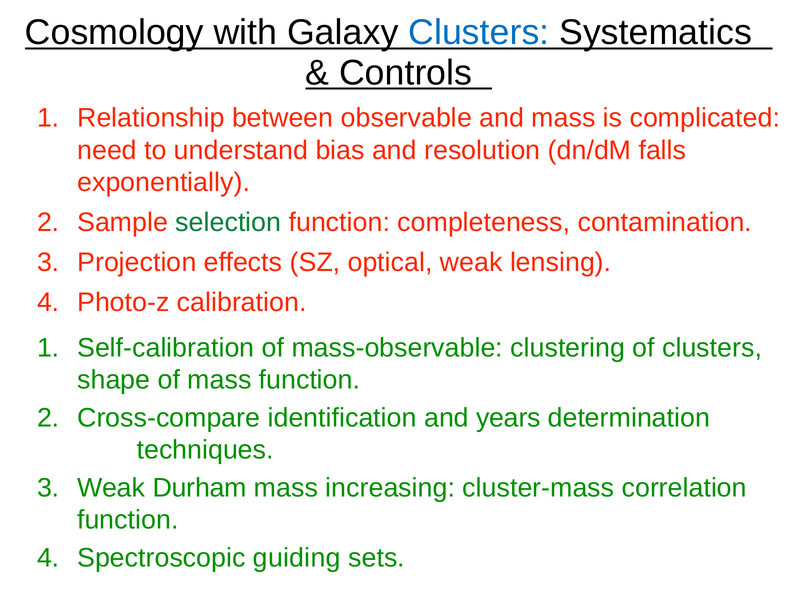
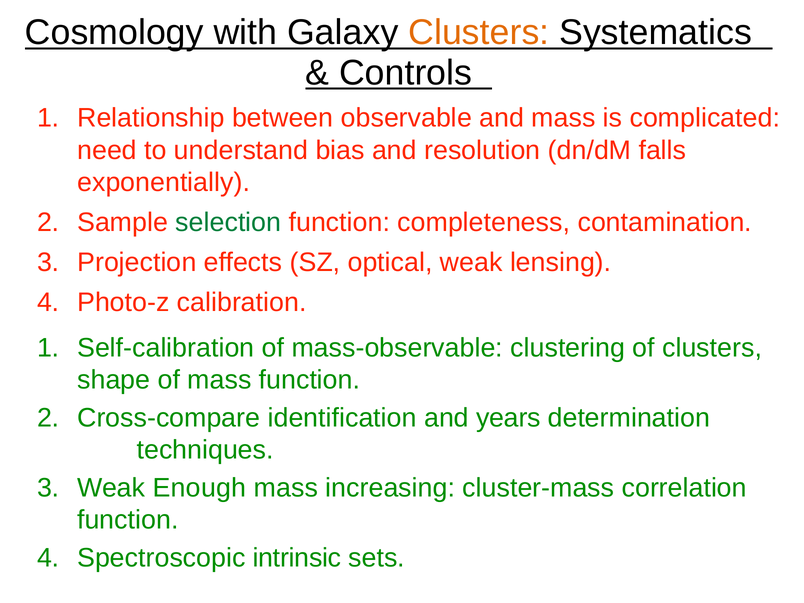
Clusters colour: blue -> orange (479, 33)
Durham: Durham -> Enough (199, 488)
guiding: guiding -> intrinsic (297, 558)
